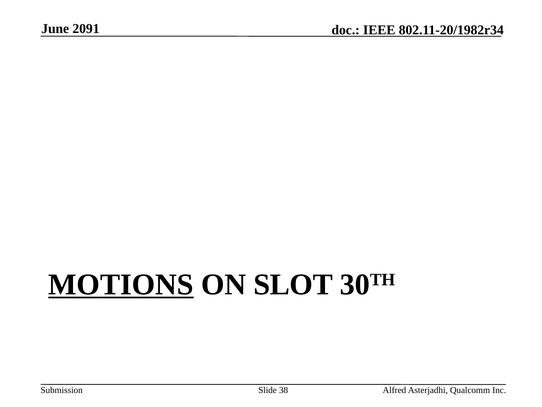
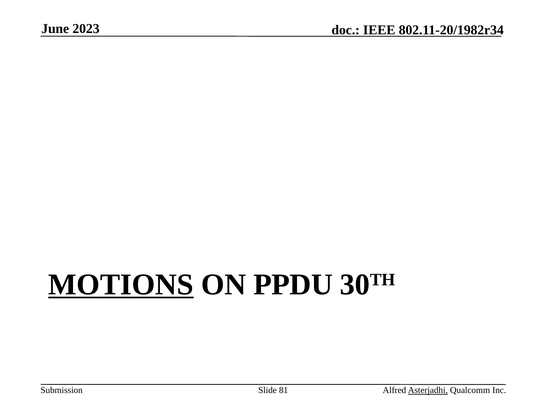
2091: 2091 -> 2023 (86, 29)
SLOT: SLOT -> PPDU (293, 284)
38: 38 -> 81 (284, 390)
Asterjadhi underline: none -> present (428, 390)
